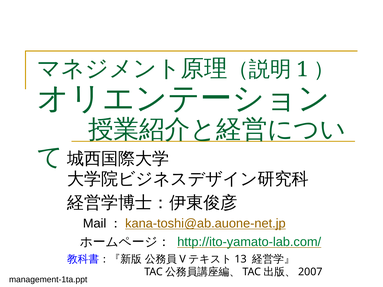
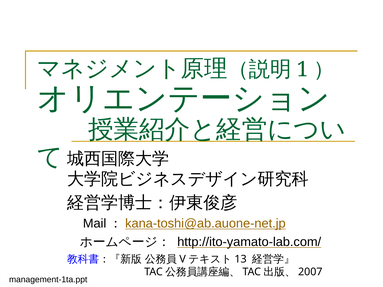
http://ito-yamato-lab.com/ colour: green -> black (249, 242)
